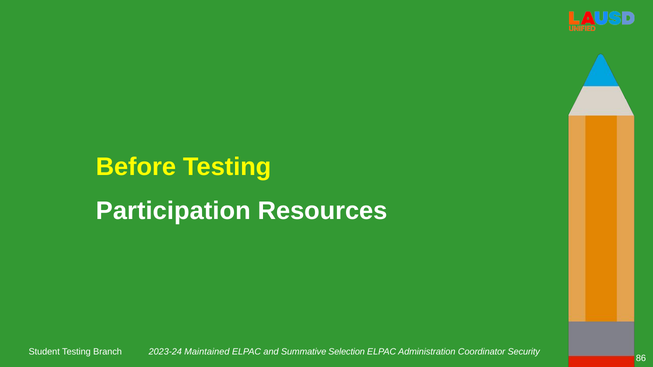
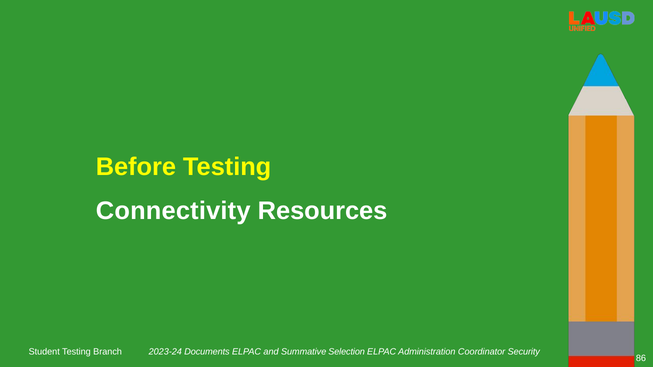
Participation: Participation -> Connectivity (173, 211)
Maintained: Maintained -> Documents (207, 352)
